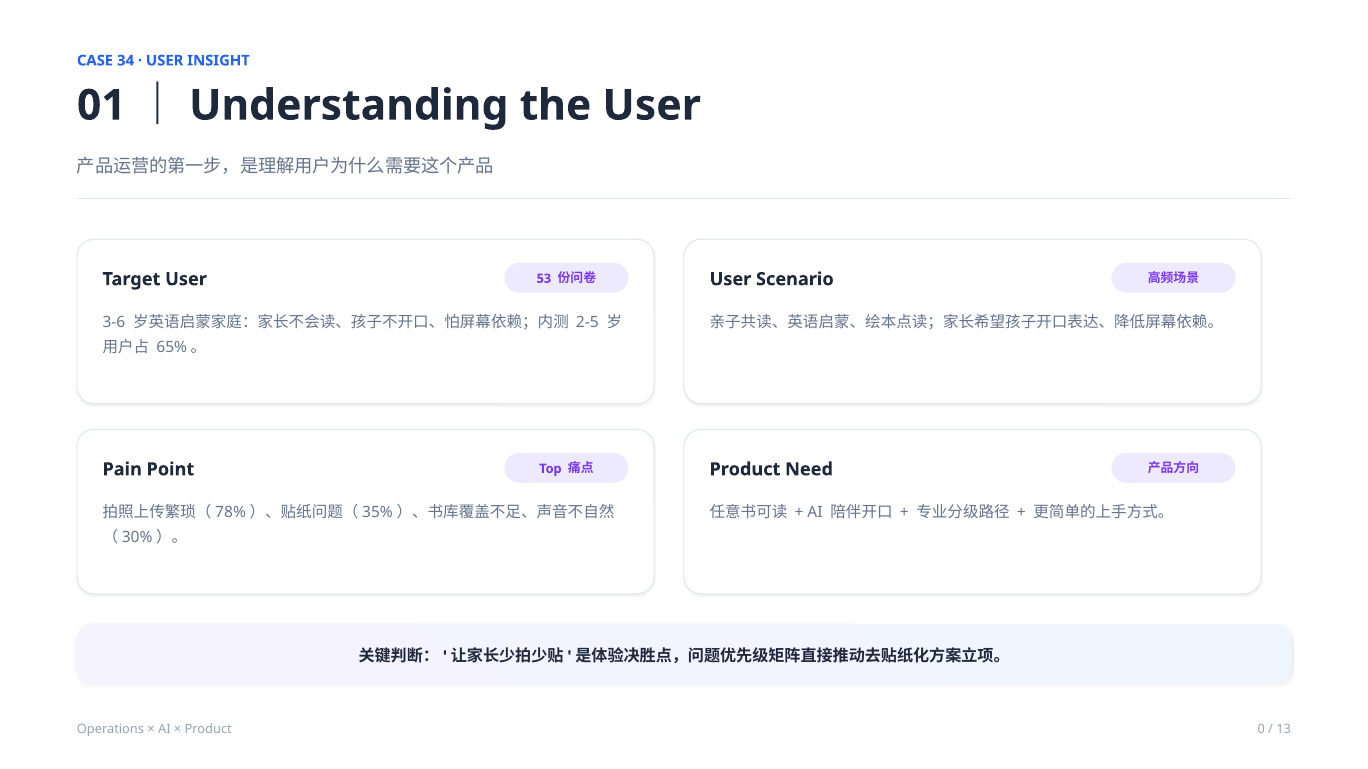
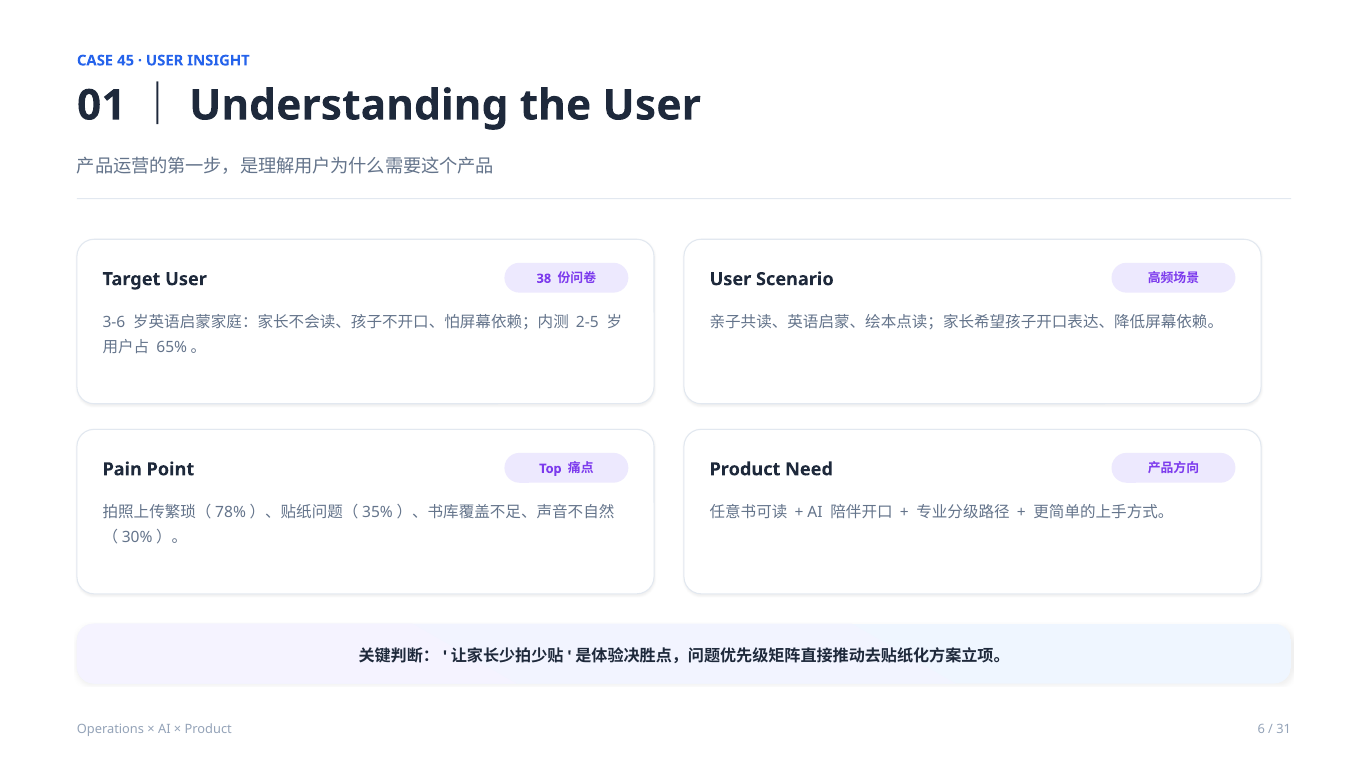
34: 34 -> 45 (126, 61)
53: 53 -> 38 (544, 279)
0: 0 -> 6 (1261, 730)
13: 13 -> 31 (1284, 730)
